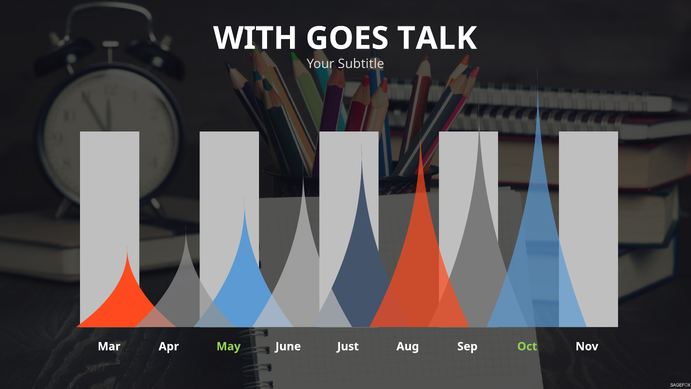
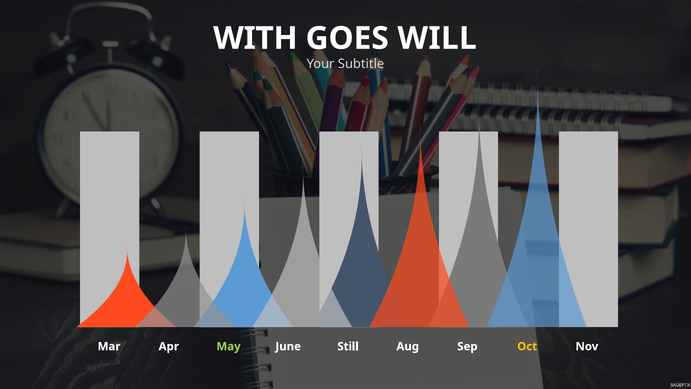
TALK: TALK -> WILL (437, 38)
Just: Just -> Still (348, 346)
Oct colour: light green -> yellow (527, 346)
